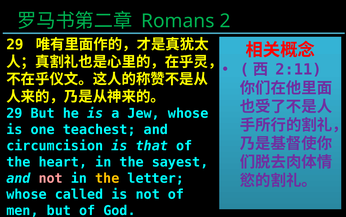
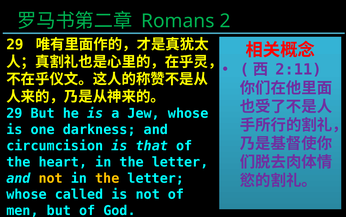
teachest: teachest -> darkness (99, 129)
heart in the sayest: sayest -> letter (180, 162)
not colour: pink -> yellow (51, 178)
